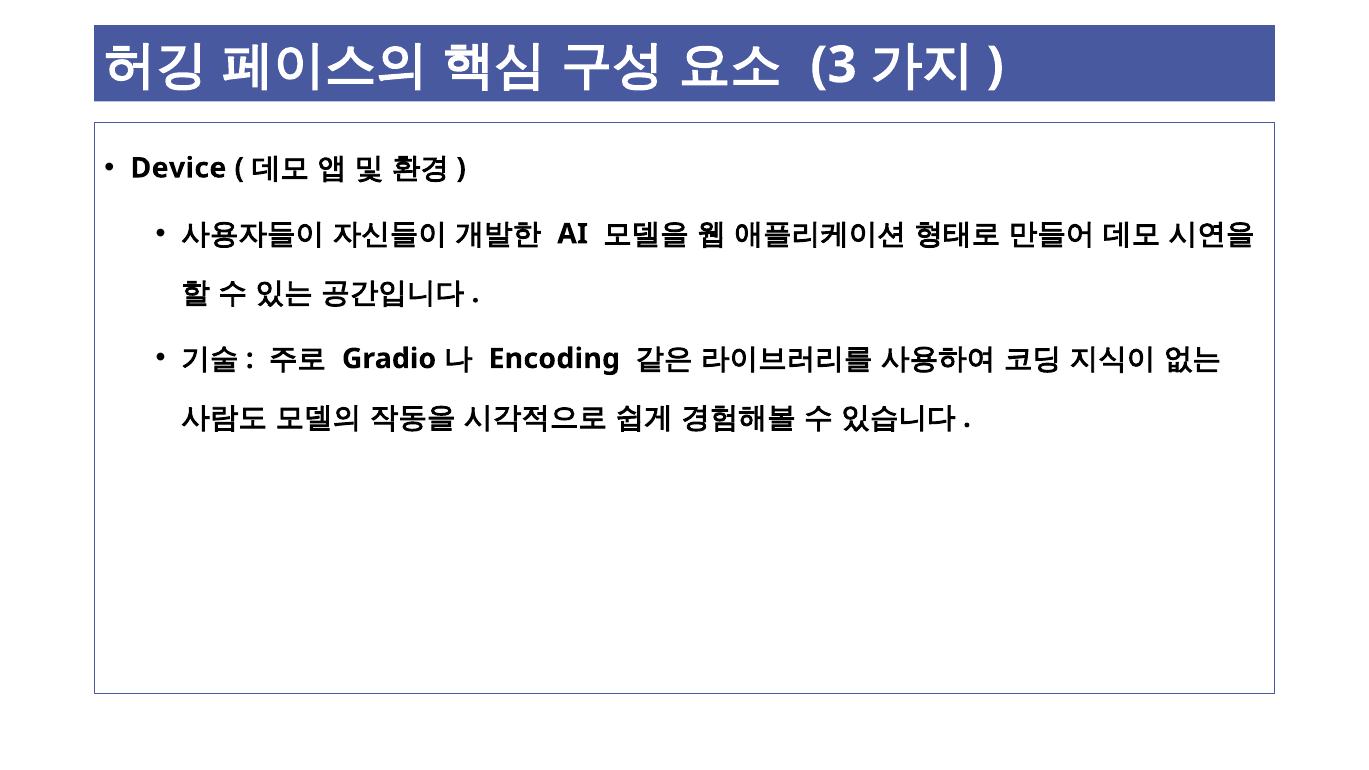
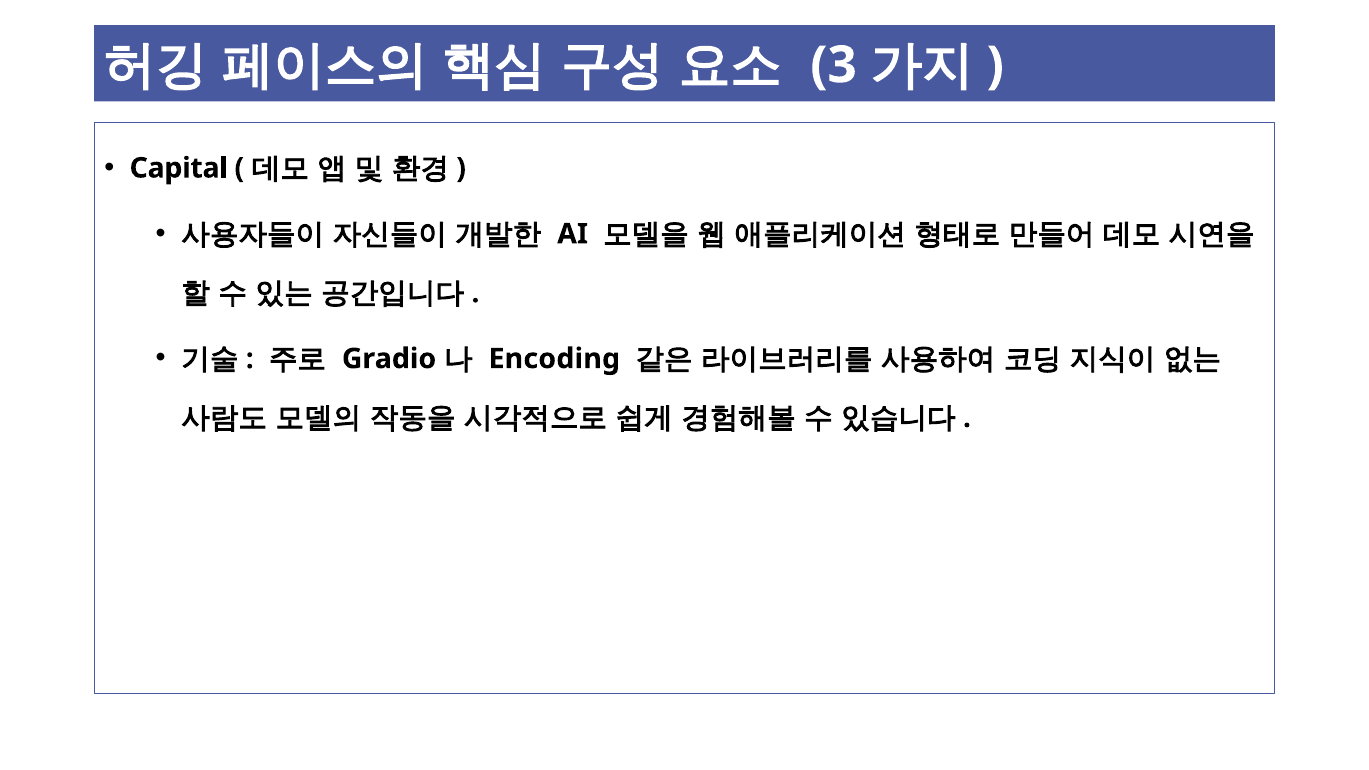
Device: Device -> Capital (179, 168)
